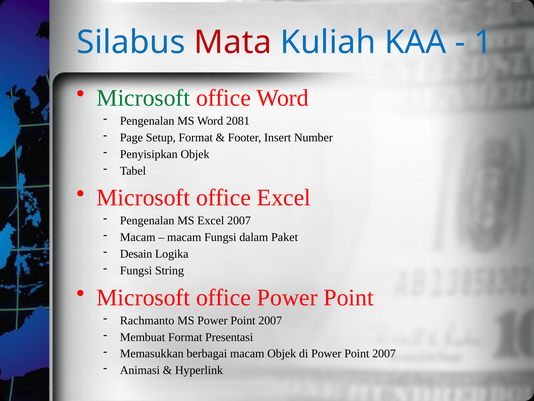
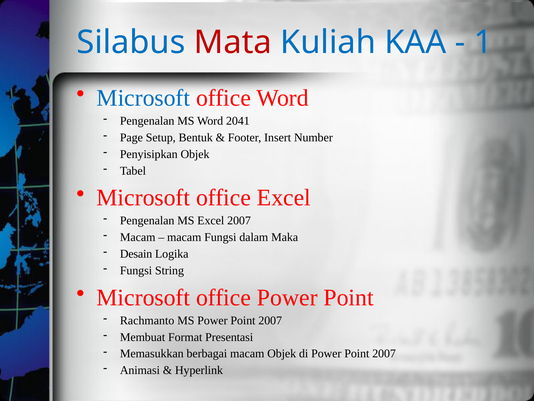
Microsoft colour: green -> blue (143, 98)
2081: 2081 -> 2041 (238, 121)
Setup Format: Format -> Bentuk (196, 137)
Paket: Paket -> Maka (285, 237)
